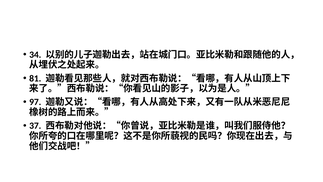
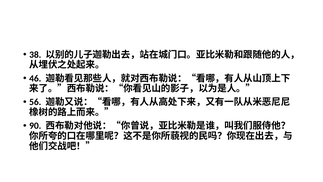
34: 34 -> 38 (35, 55)
81: 81 -> 46 (35, 78)
97: 97 -> 56 (35, 102)
37: 37 -> 90 (35, 126)
